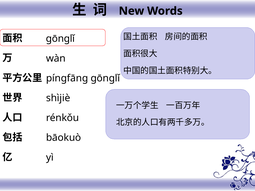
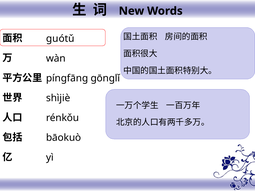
gōnglǐ: gōnglǐ -> guótǔ (60, 39)
